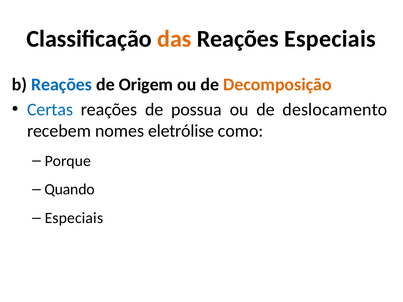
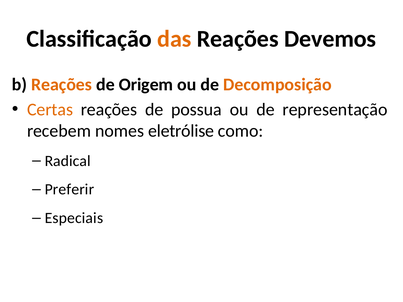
Reações Especiais: Especiais -> Devemos (330, 39)
Reações colour: blue -> orange (62, 85)
Certas colour: blue -> orange (50, 110)
deslocamento: deslocamento -> representação (335, 110)
Porque: Porque -> Radical (68, 161)
Quando: Quando -> Preferir (69, 190)
